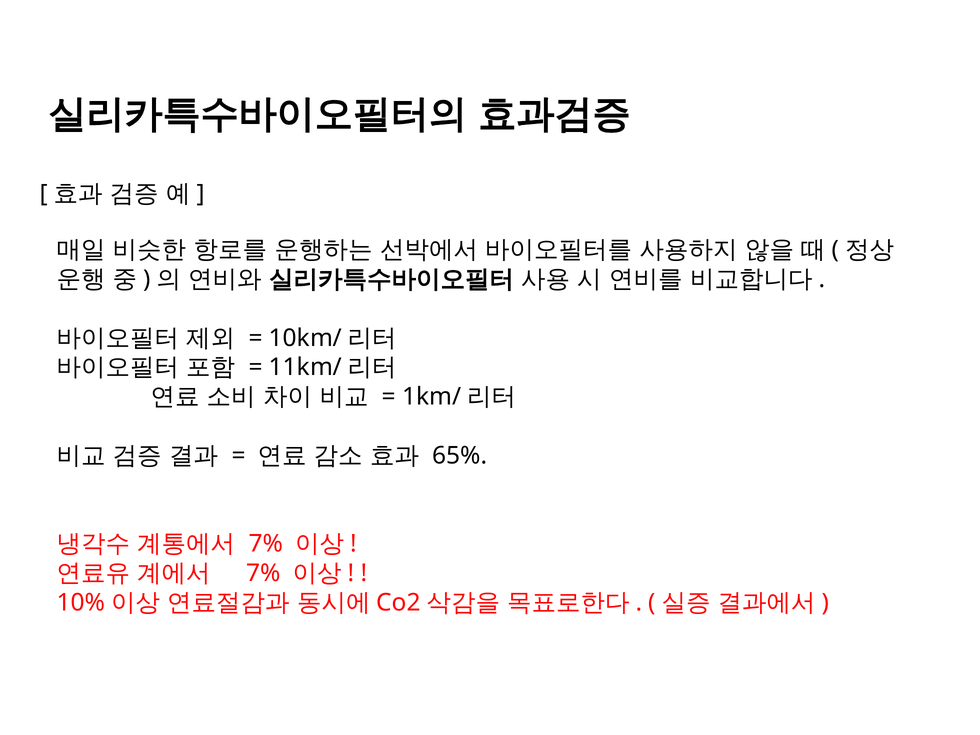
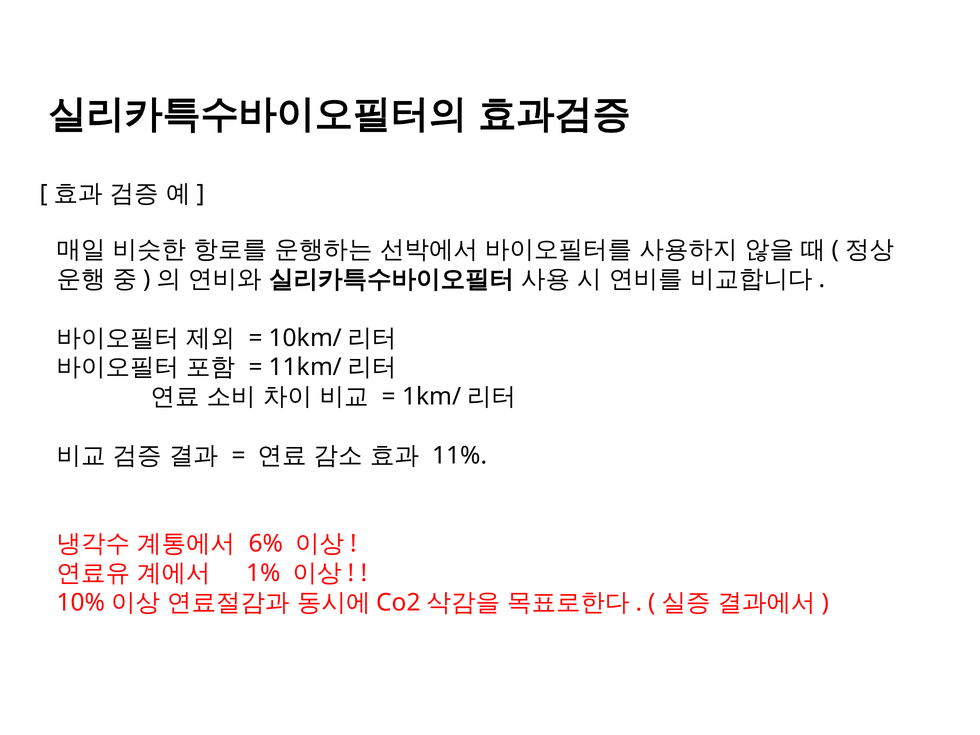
65%: 65% -> 11% (460, 456)
7%: 7% -> 6% (266, 544)
7%: 7% -> 1% (263, 573)
